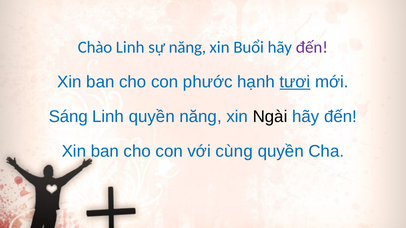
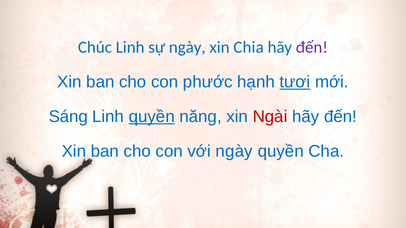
Chào: Chào -> Chúc (95, 48)
sự năng: năng -> ngày (187, 48)
Buổi: Buổi -> Chia (249, 48)
quyền underline: none -> present (152, 117)
Ngài colour: black -> red (270, 117)
với cùng: cùng -> ngày (234, 151)
